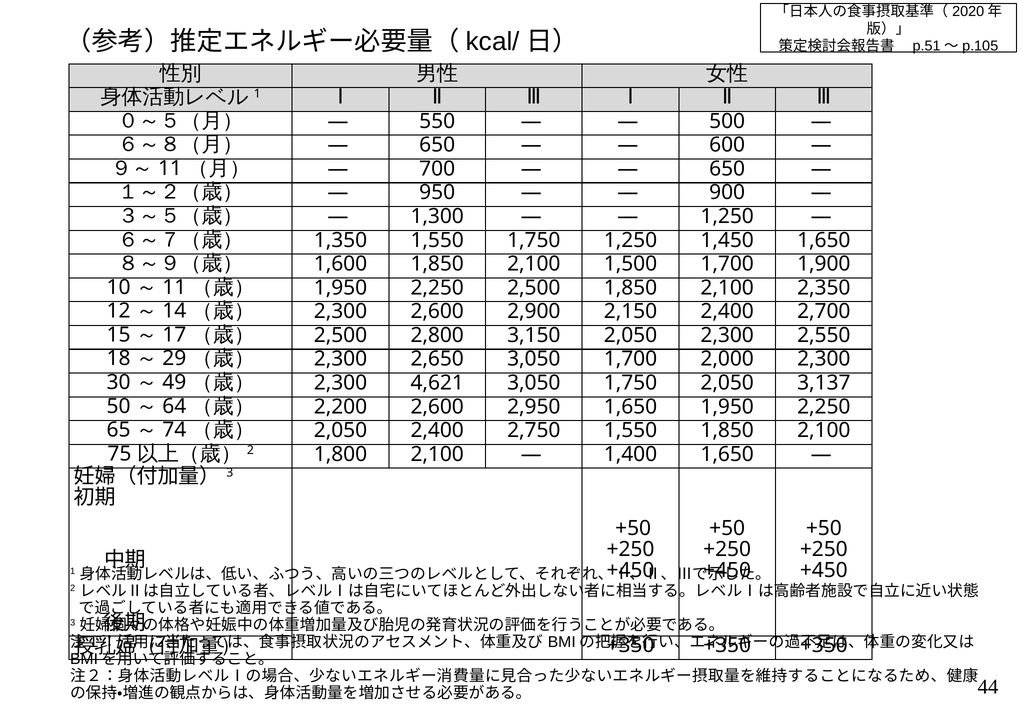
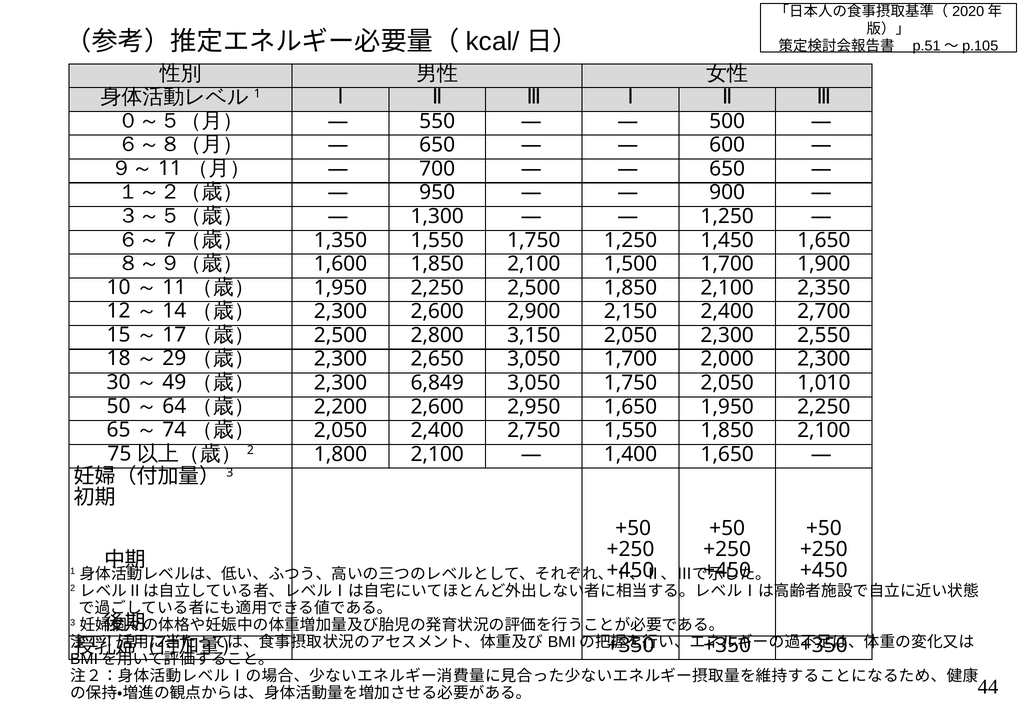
4,621: 4,621 -> 6,849 (437, 383)
3,137: 3,137 -> 1,010 (824, 383)
